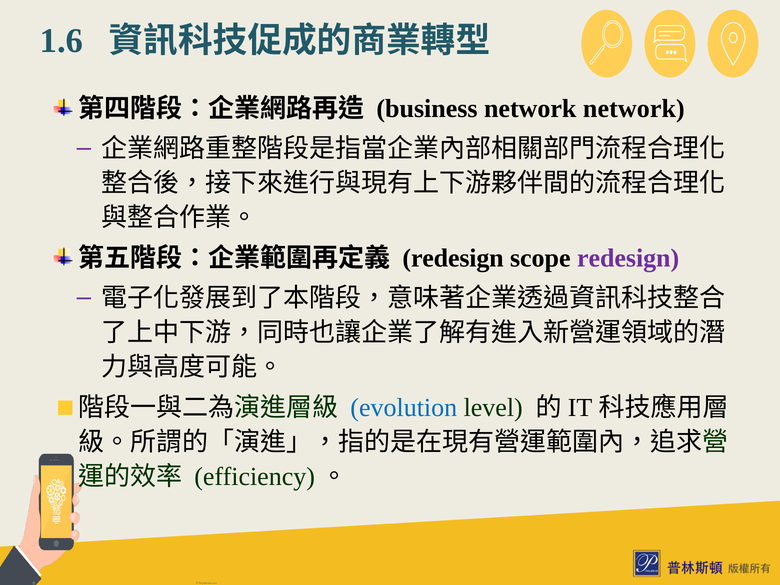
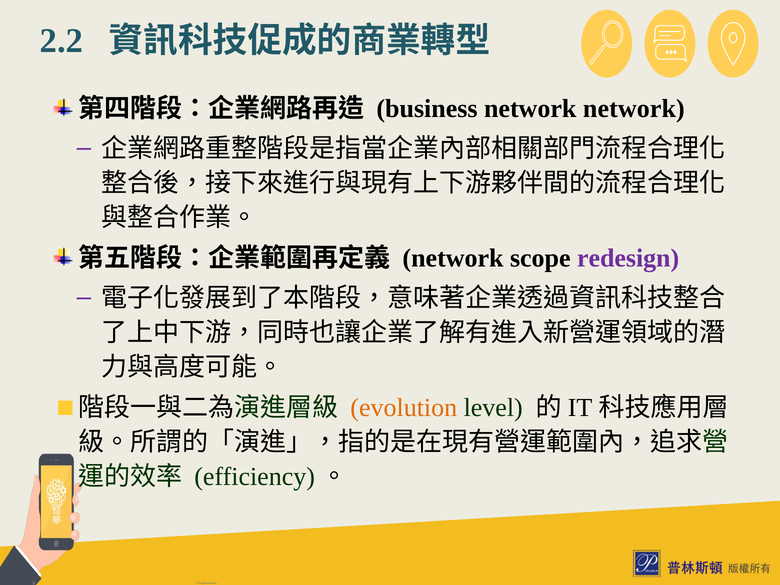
1.6: 1.6 -> 2.2 (62, 41)
redesign: redesign -> network (453, 258)
evolution colour: blue -> orange (404, 407)
